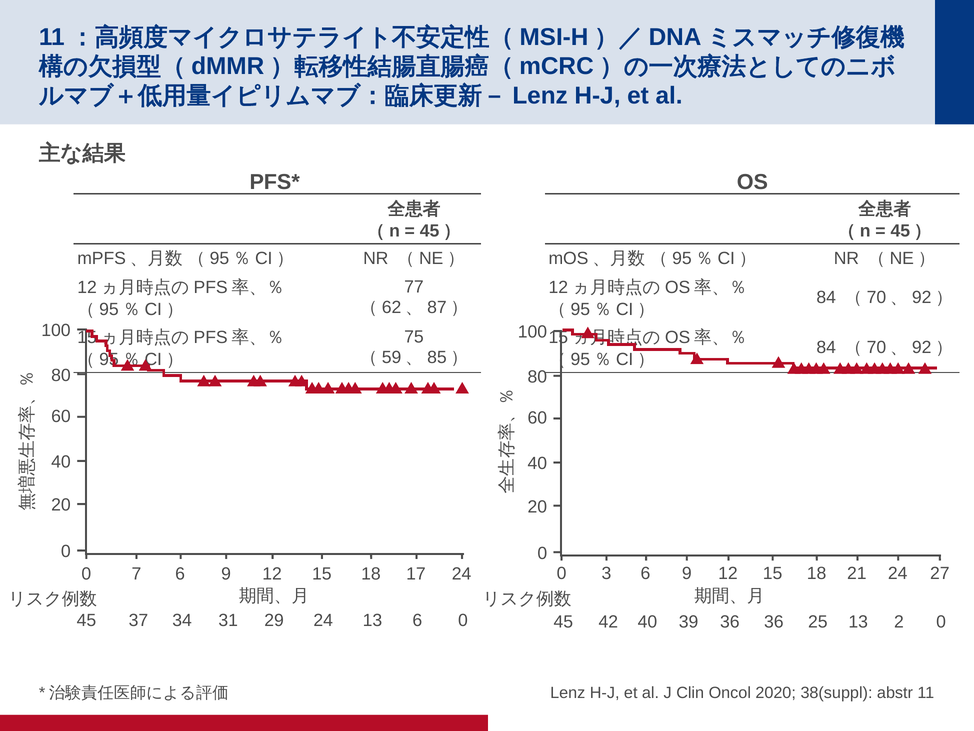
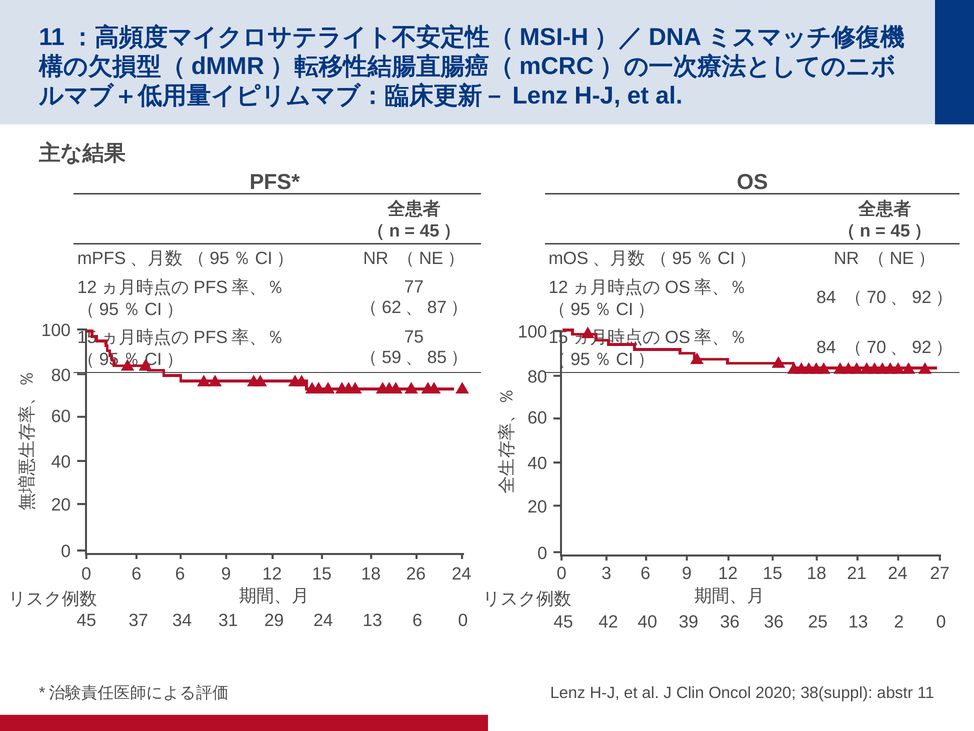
0 7: 7 -> 6 (136, 573)
17: 17 -> 26 (416, 573)
